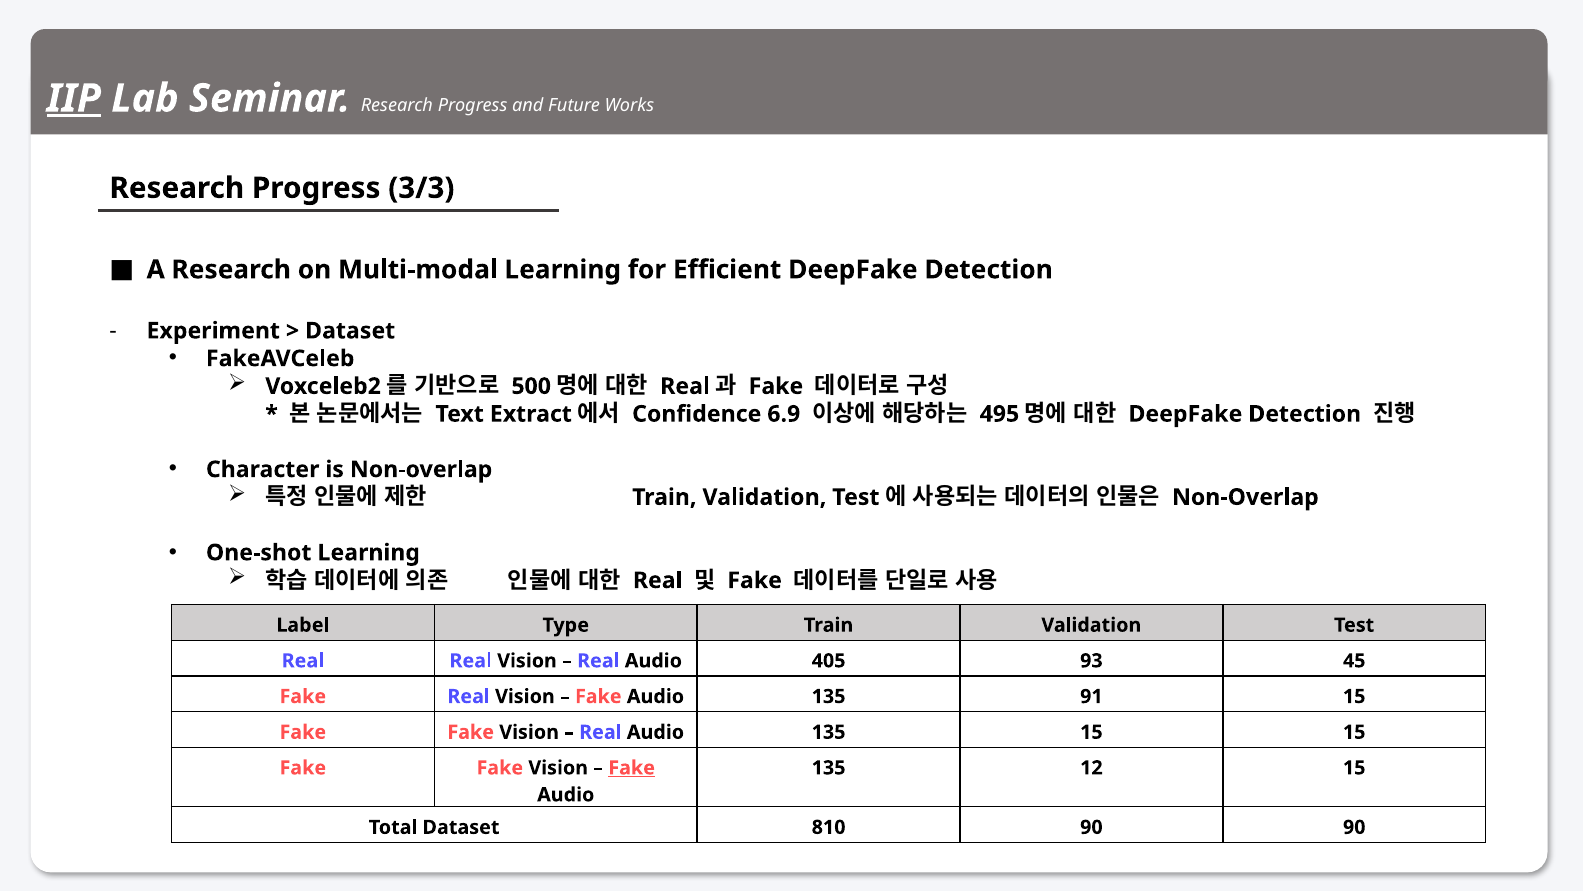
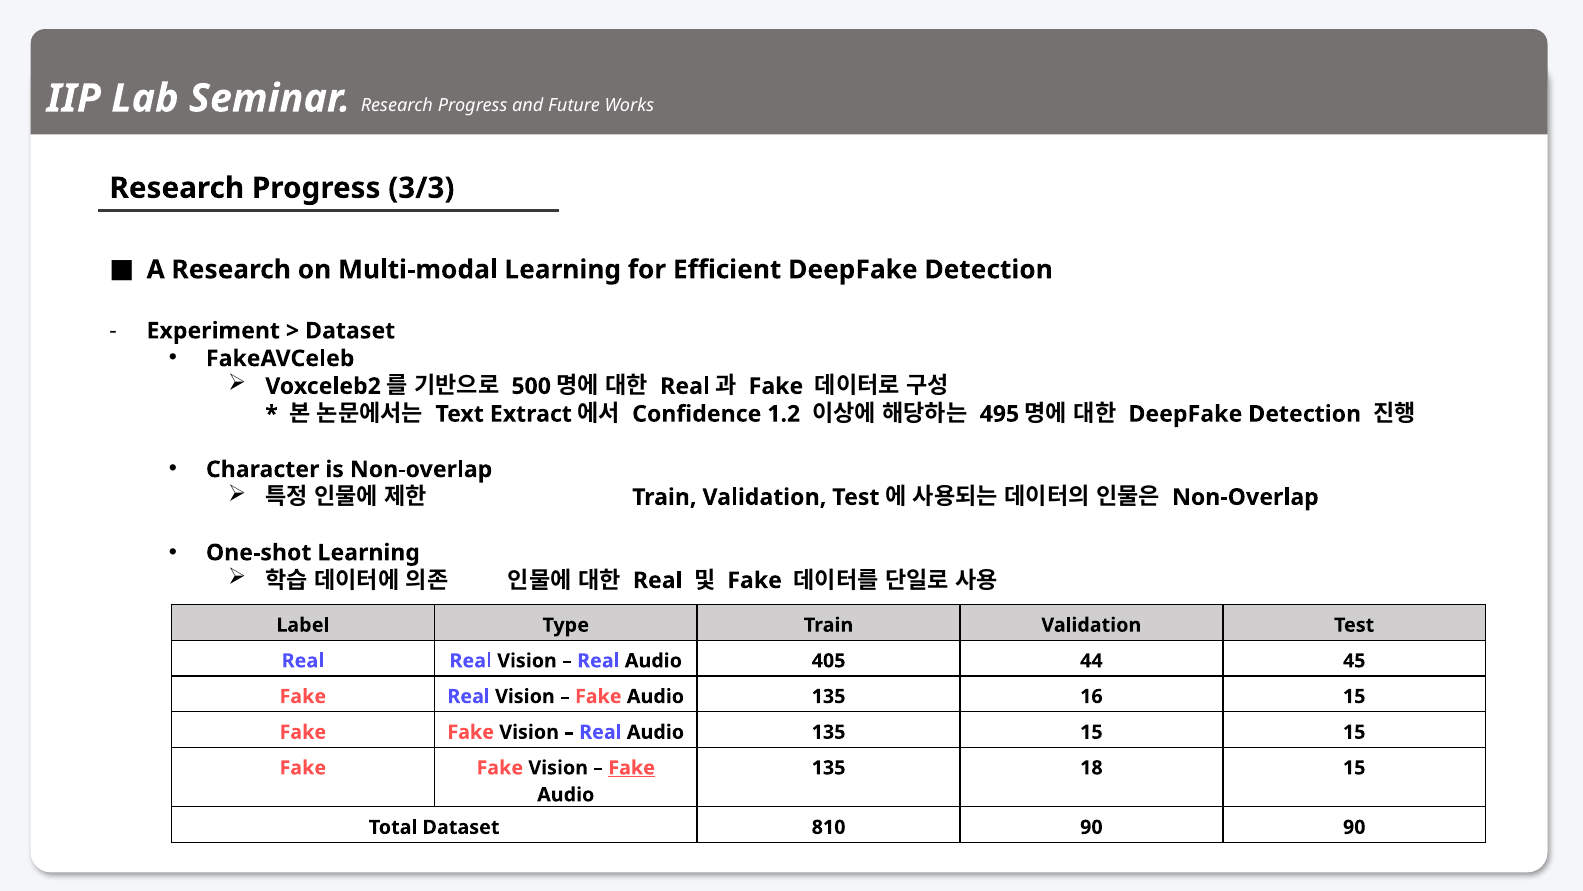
IIP underline: present -> none (74, 98)
6.9: 6.9 -> 1.2 (784, 414)
93: 93 -> 44 (1091, 660)
91: 91 -> 16 (1091, 696)
12: 12 -> 18 (1091, 767)
